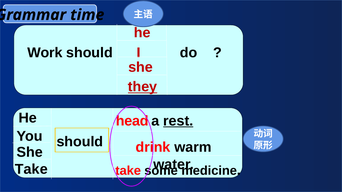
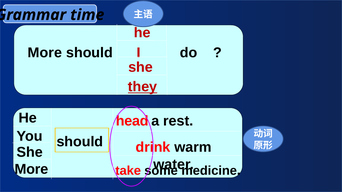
Work: Work -> More (45, 53)
rest underline: present -> none (178, 121)
Take: Take -> More (31, 170)
